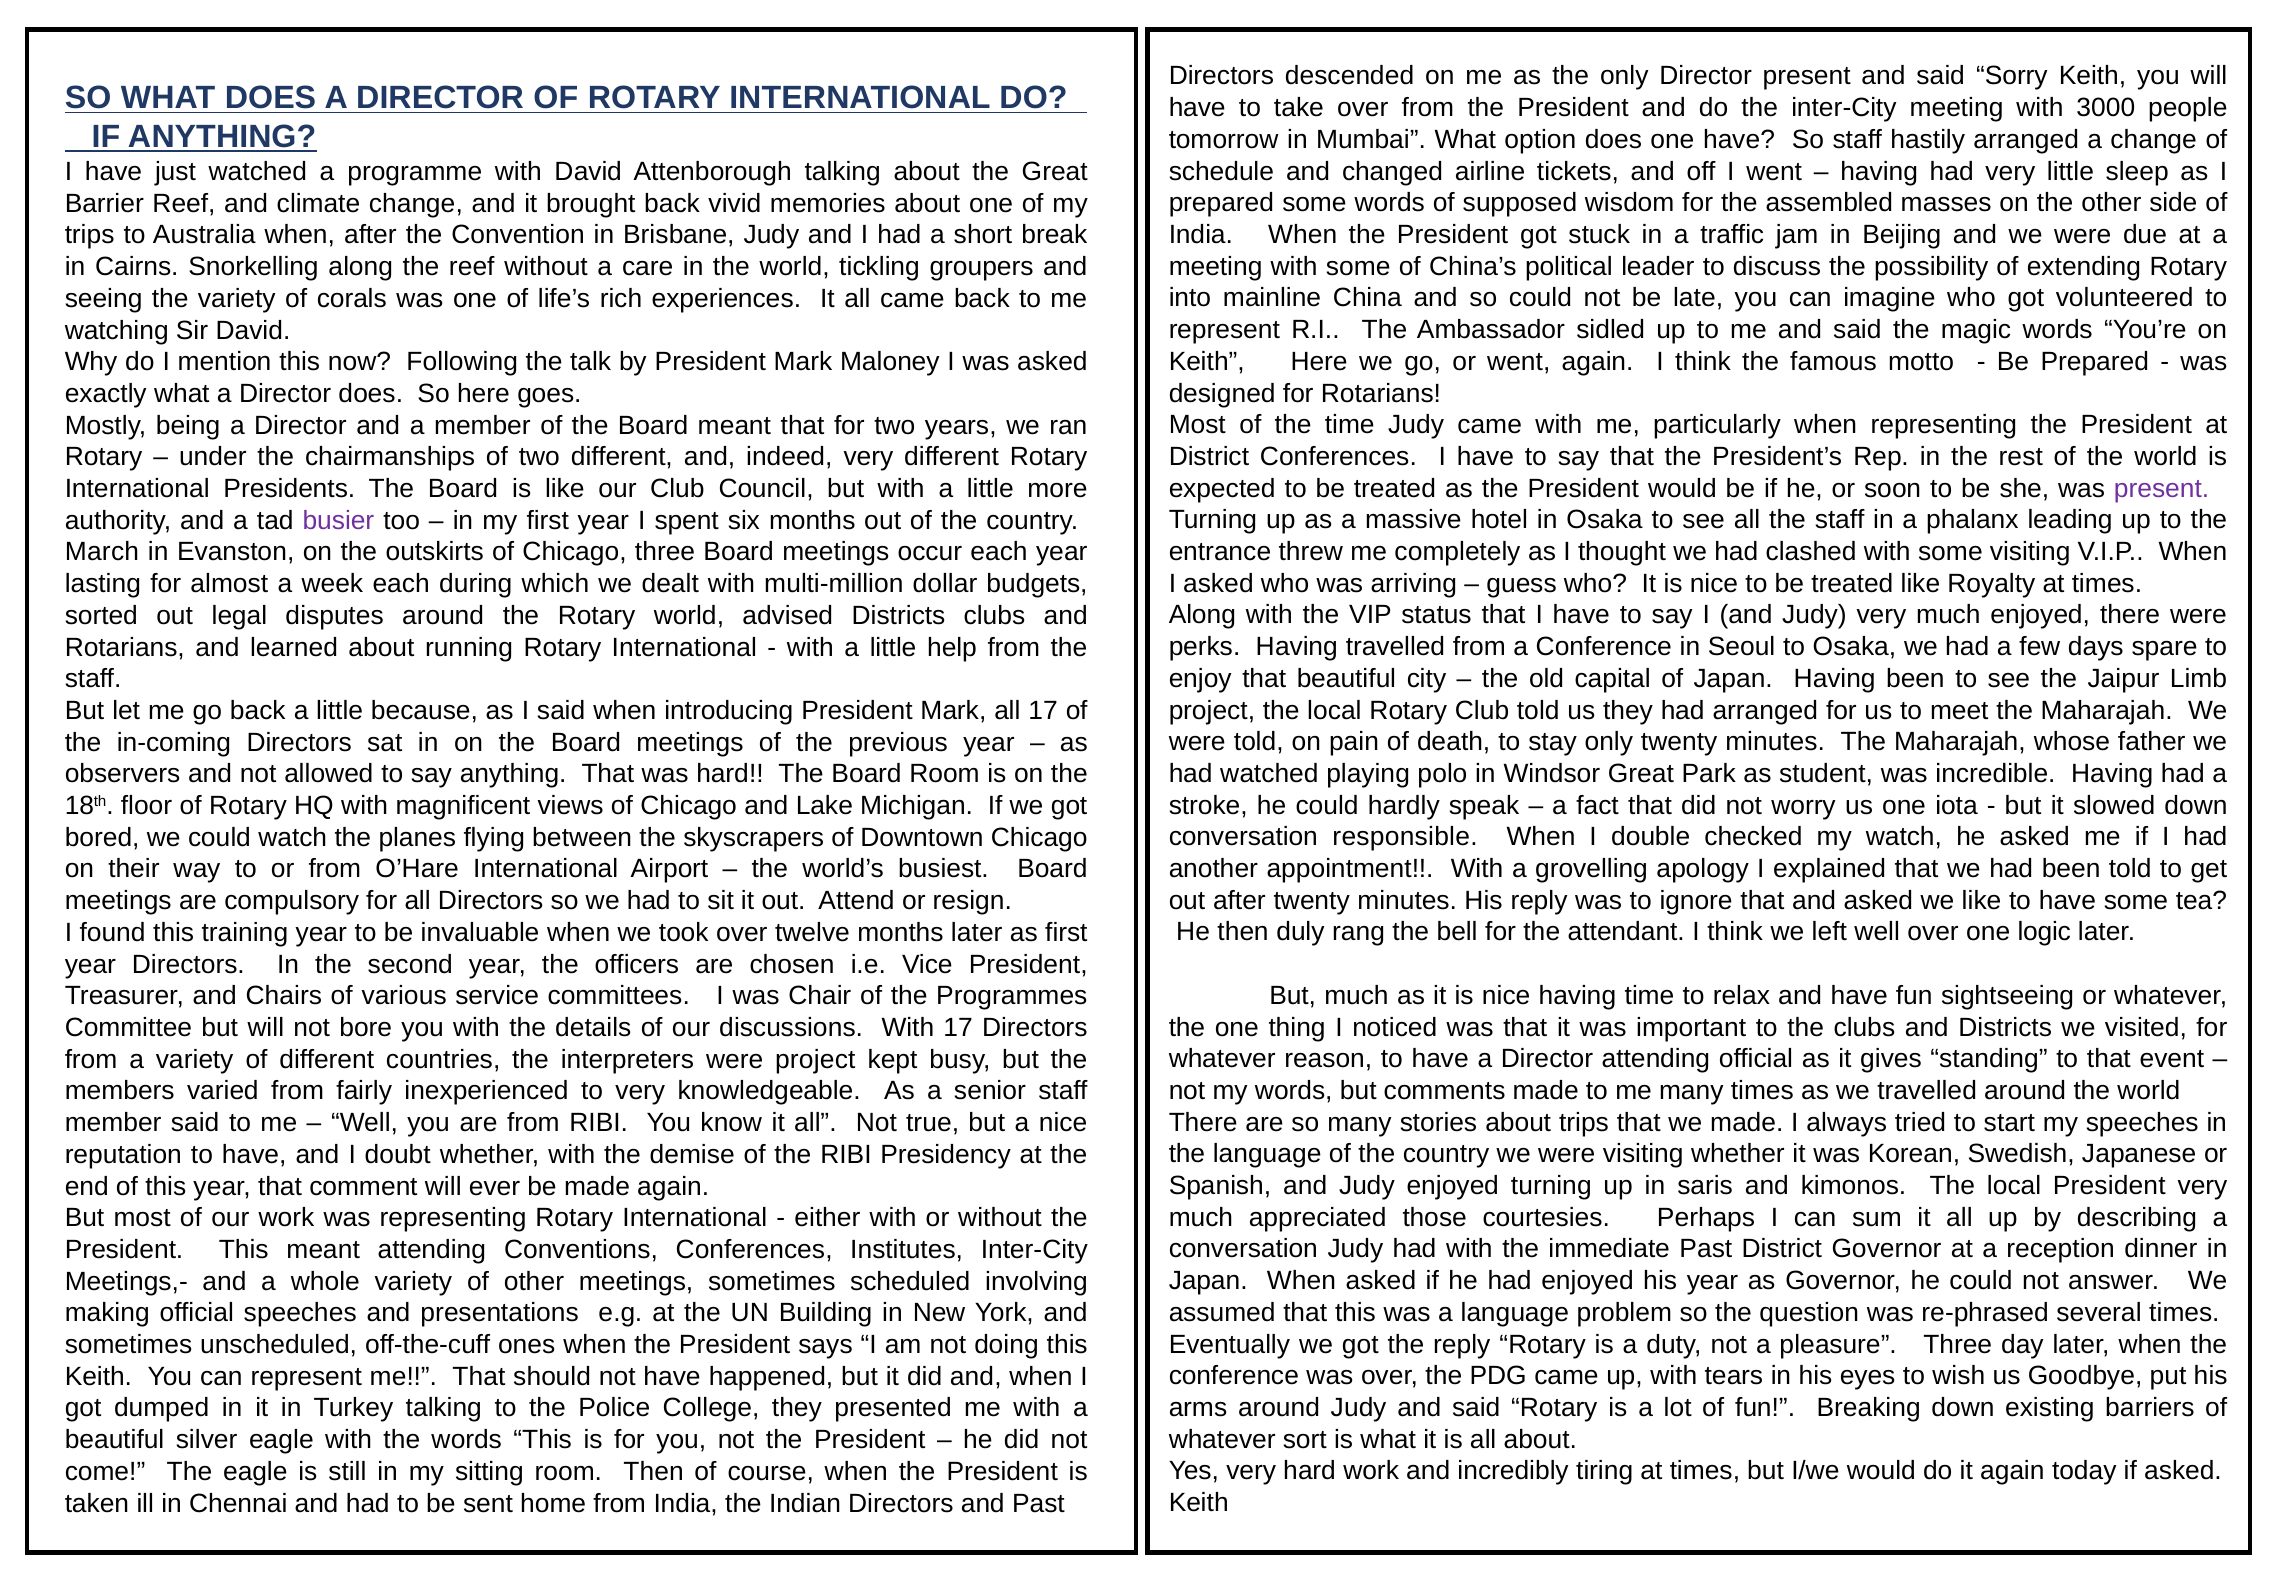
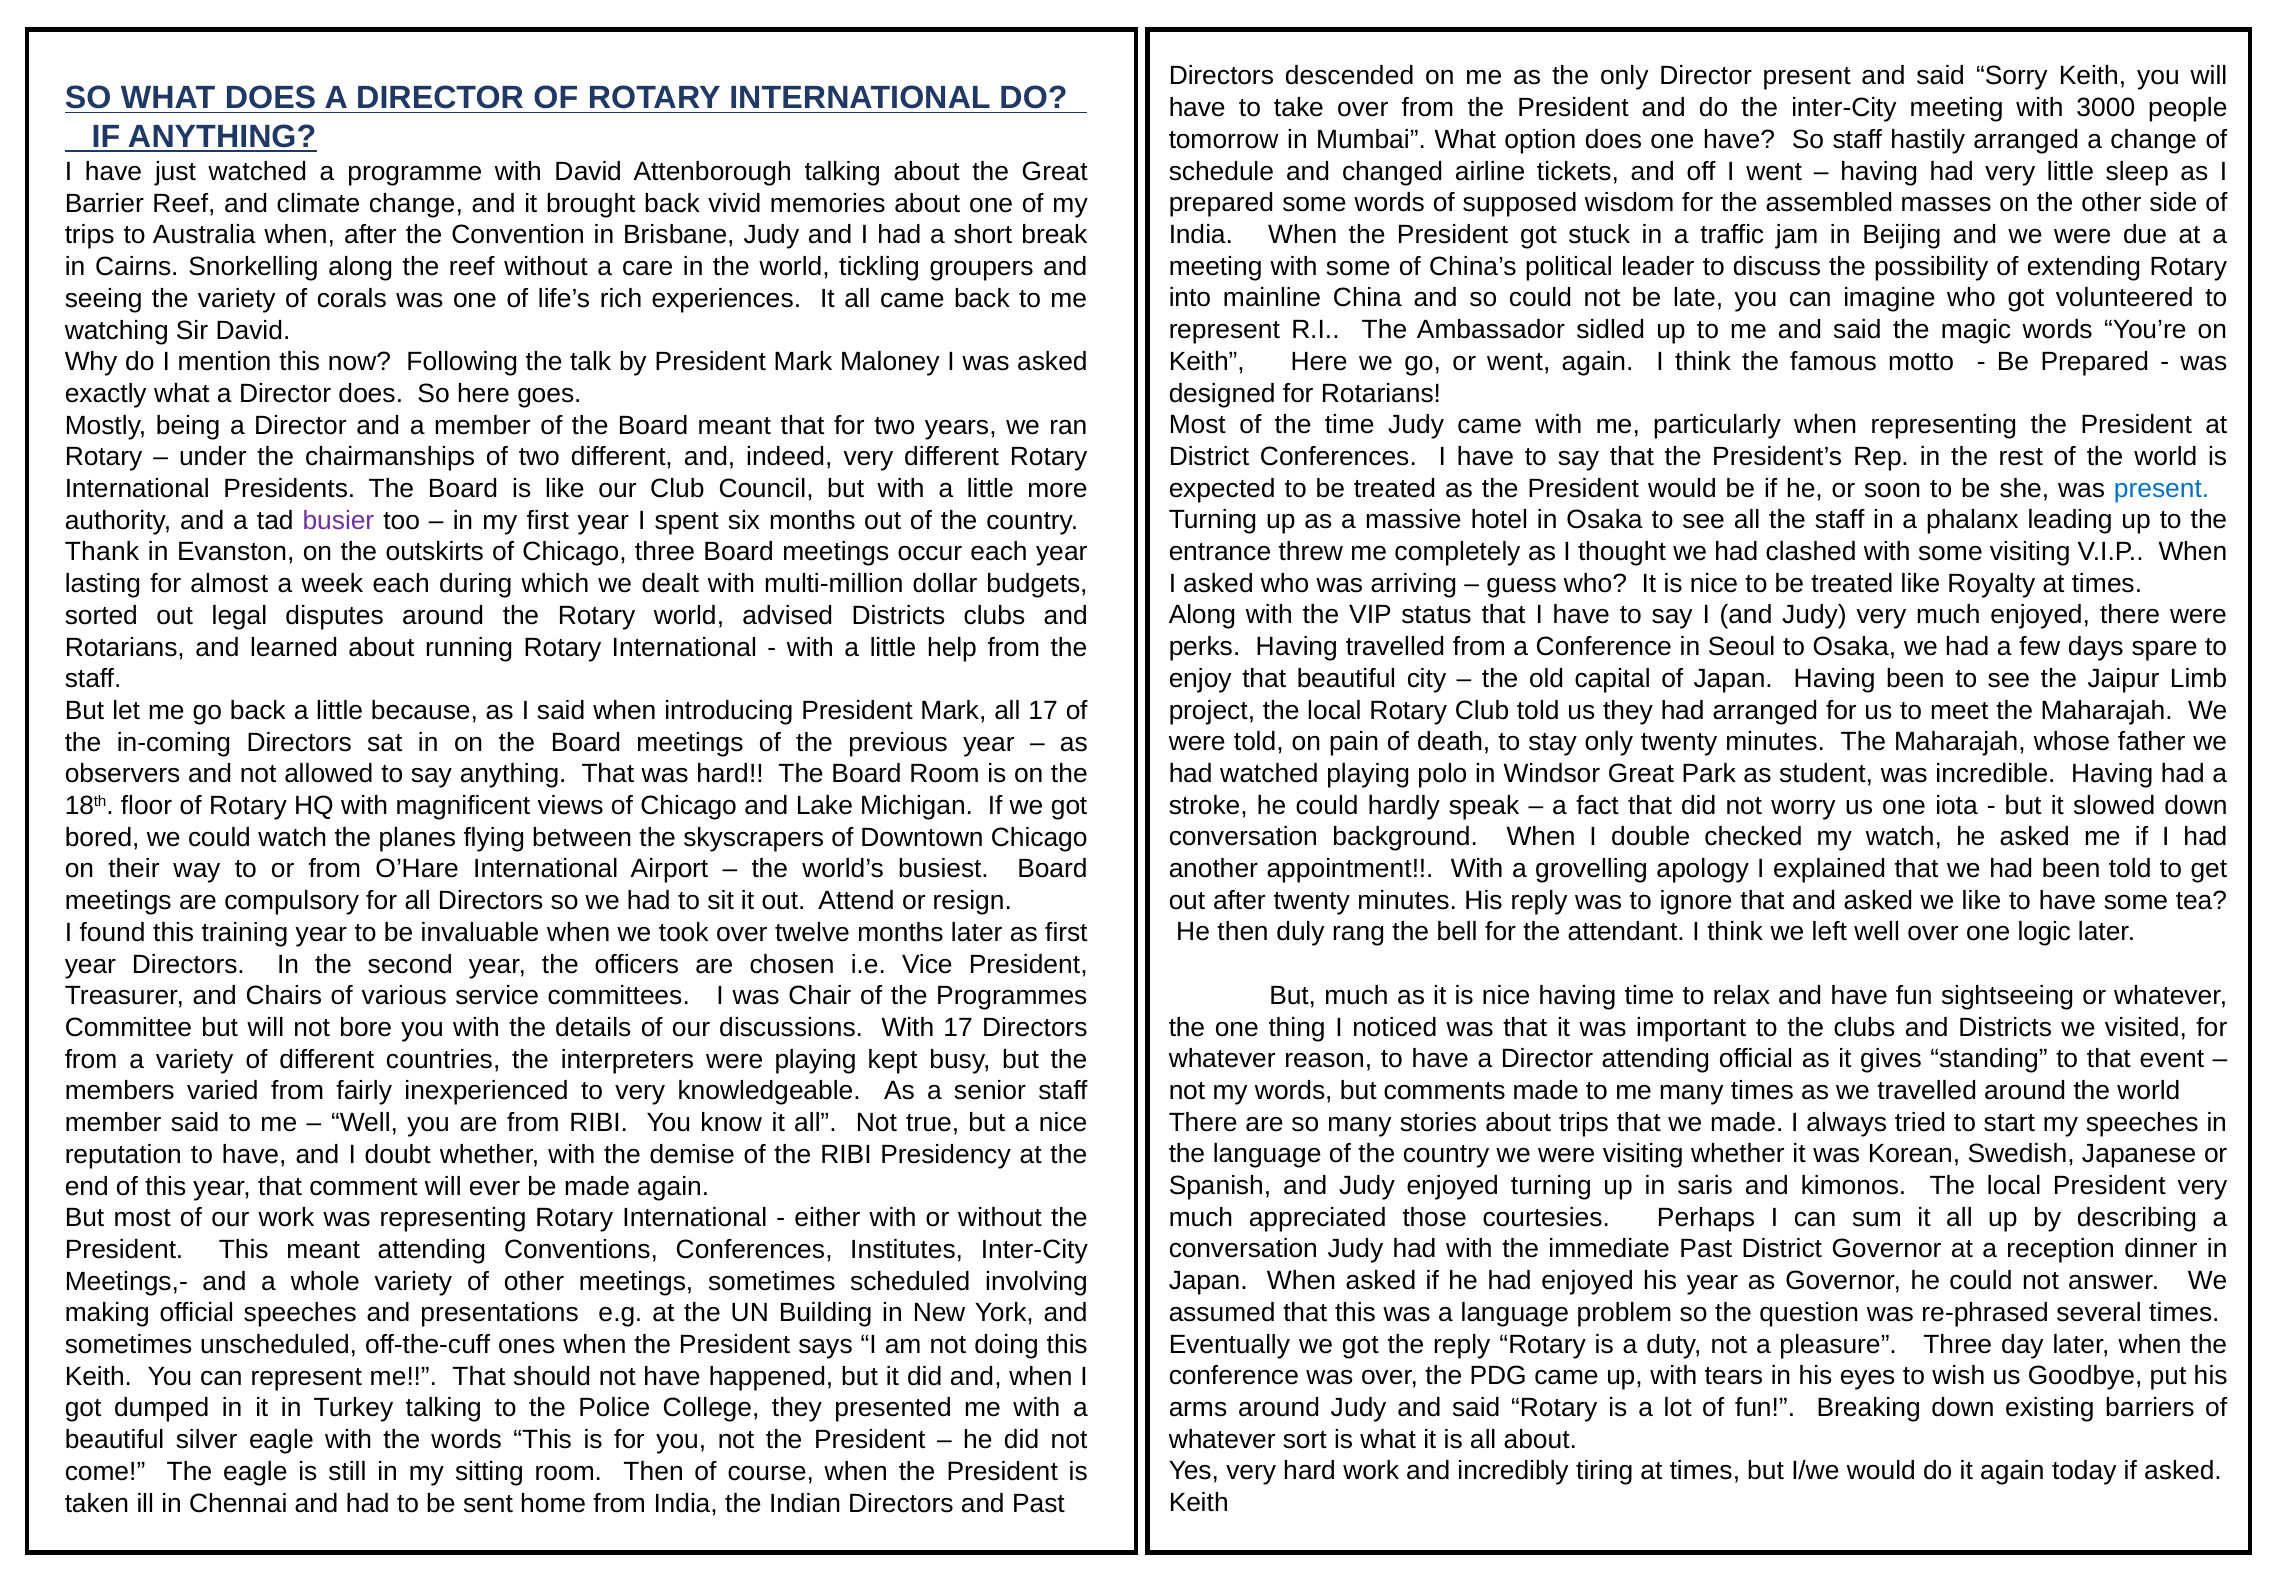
present colour: purple -> blue (2162, 488)
March: March -> Thank (102, 552)
responsible: responsible -> background (1405, 837)
were project: project -> playing (816, 1059)
